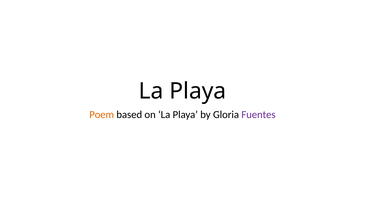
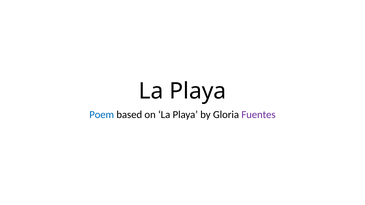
Poem colour: orange -> blue (102, 115)
